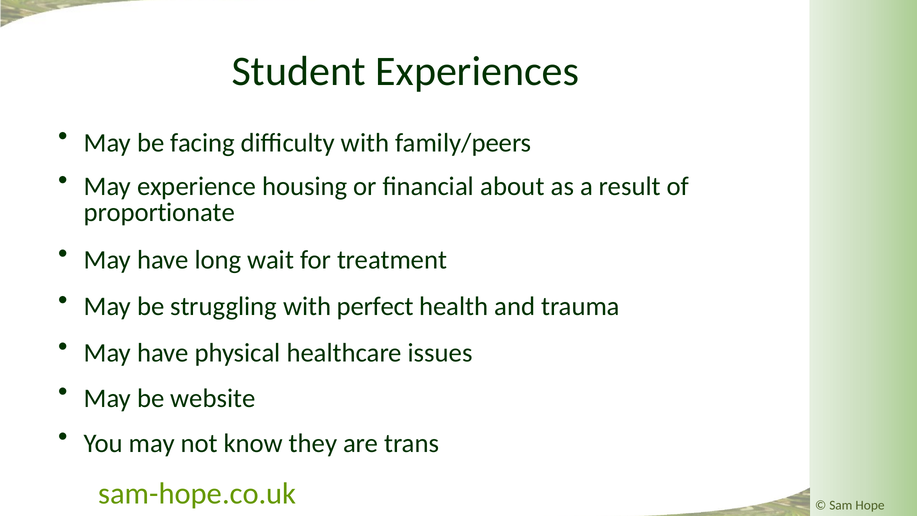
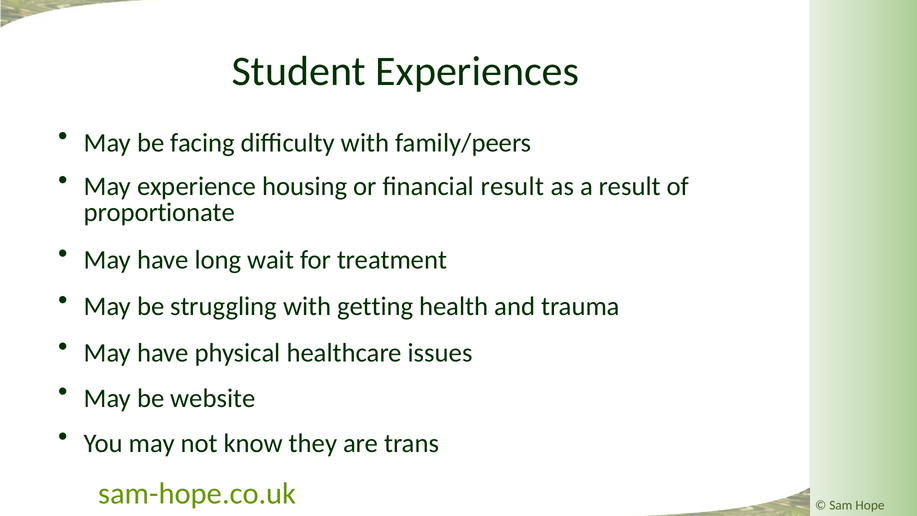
financial about: about -> result (512, 187)
perfect: perfect -> getting (375, 306)
